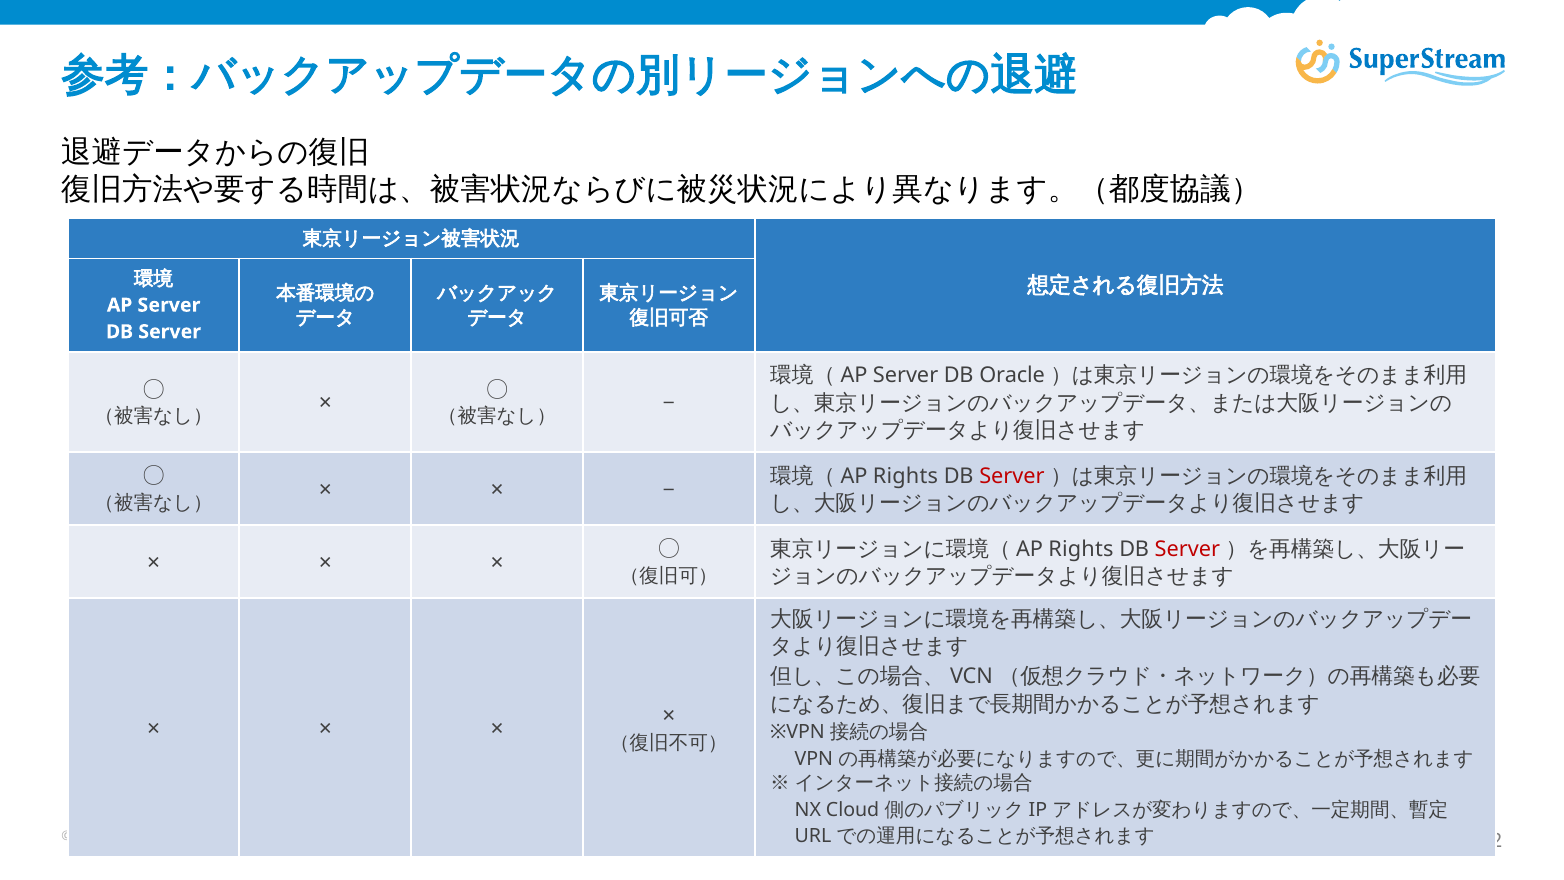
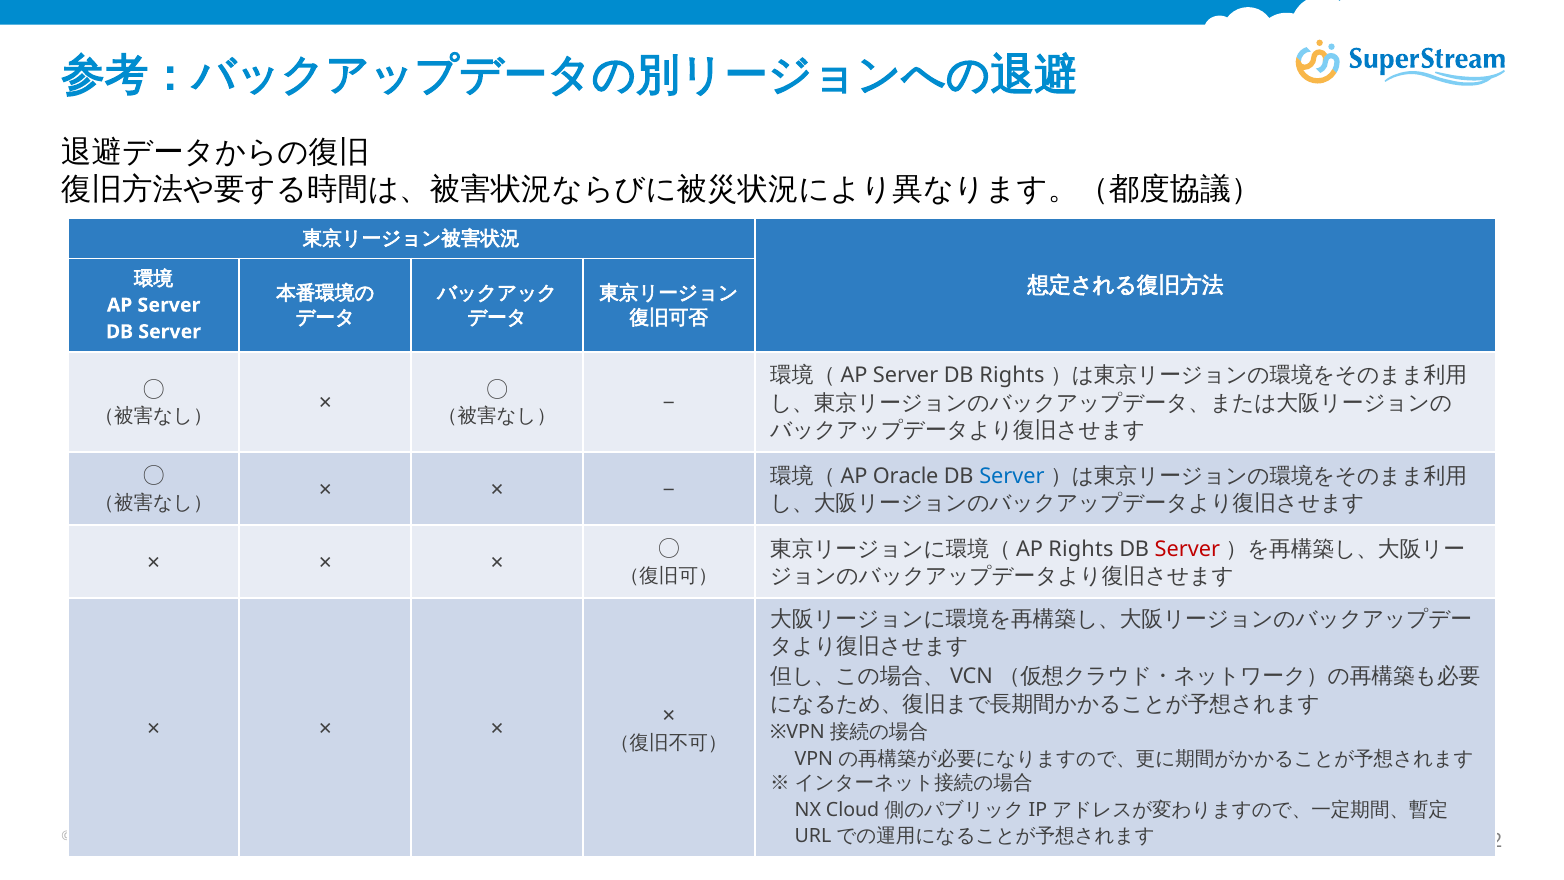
DB Oracle: Oracle -> Rights (1012, 376)
Rights: Rights -> Oracle (906, 476)
Server colour: red -> blue (1012, 476)
